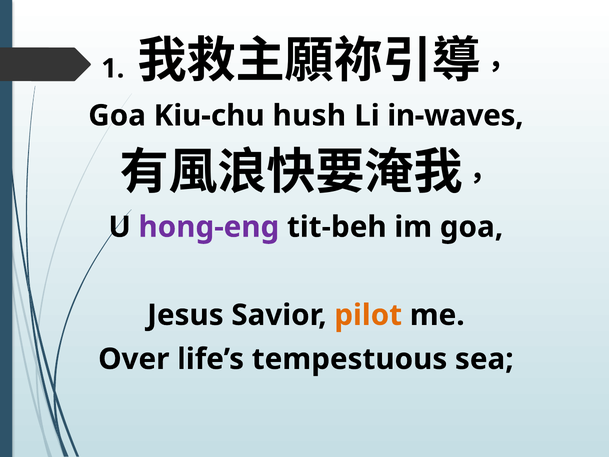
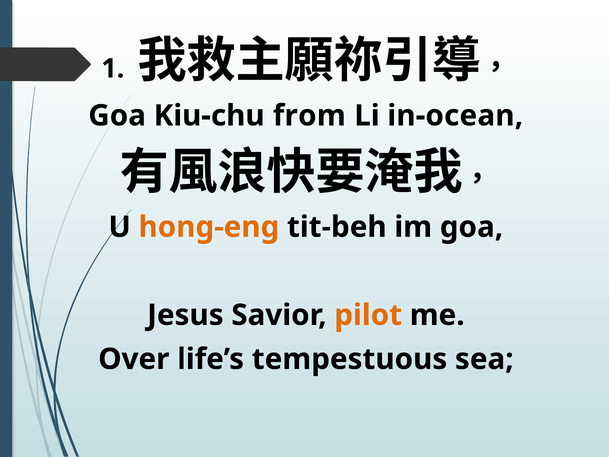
hush: hush -> from (309, 116)
in-waves: in-waves -> in-ocean (455, 116)
hong-eng colour: purple -> orange (209, 227)
